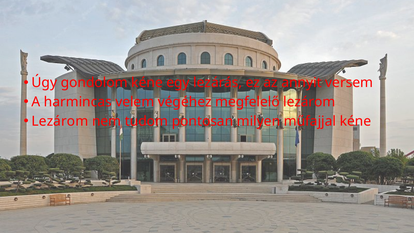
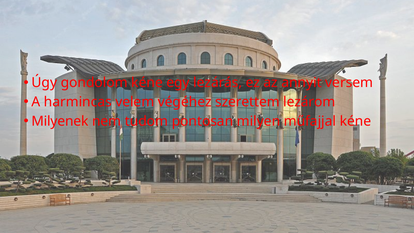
megfelelő: megfelelő -> szerettem (247, 102)
Lezárom: Lezárom -> Milyenek (60, 121)
